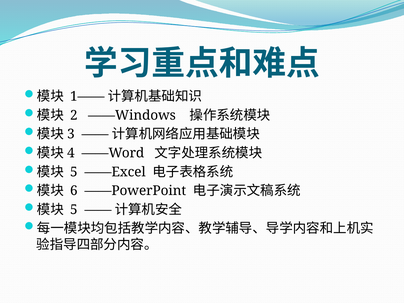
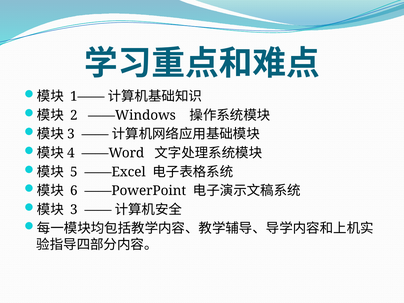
5: 5 -> 3 (74, 210)
